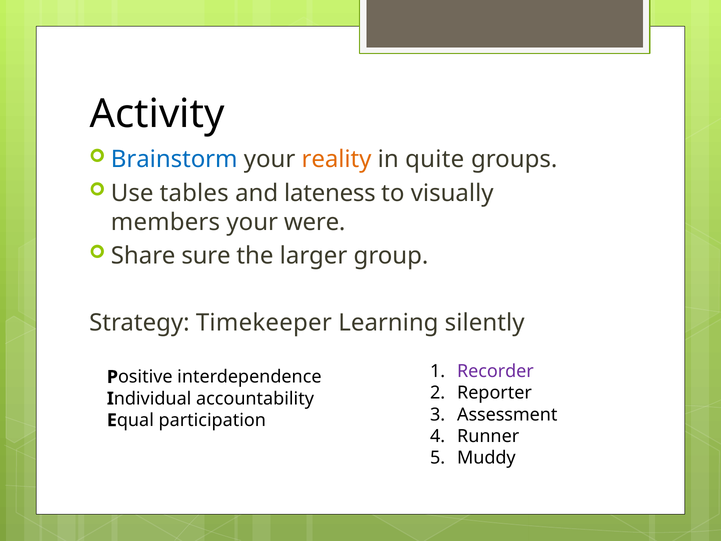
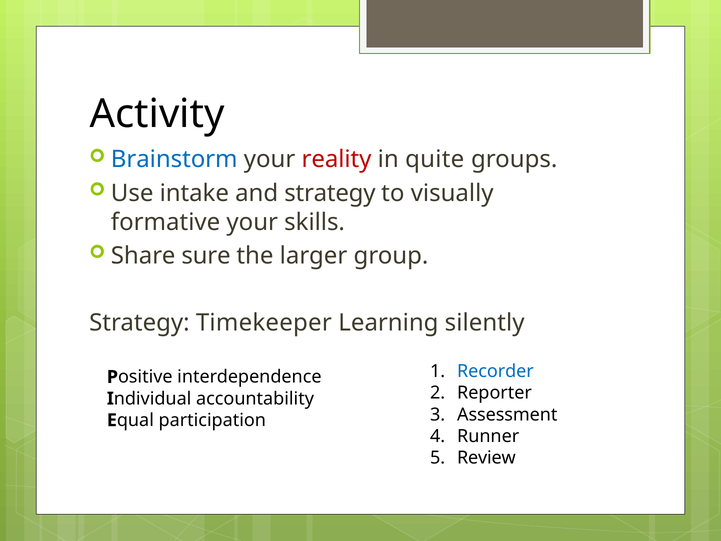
reality colour: orange -> red (337, 159)
tables: tables -> intake (194, 193)
and lateness: lateness -> strategy (330, 193)
members: members -> formative (166, 222)
were: were -> skills (315, 222)
Recorder colour: purple -> blue (495, 371)
Muddy: Muddy -> Review (486, 458)
